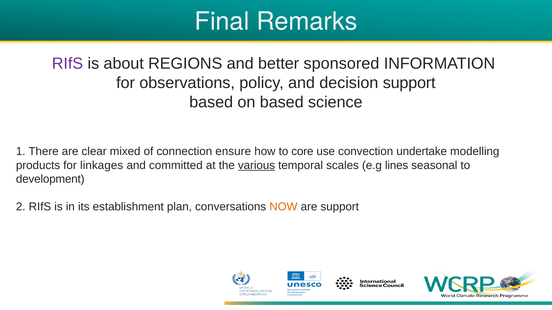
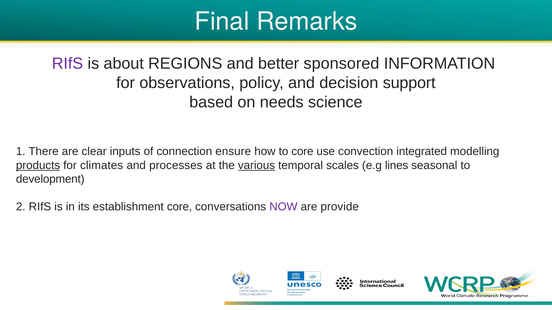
on based: based -> needs (282, 102)
mixed: mixed -> inputs (125, 152)
undertake: undertake -> integrated (422, 152)
products underline: none -> present (38, 166)
linkages: linkages -> climates (102, 166)
committed: committed -> processes (176, 166)
establishment plan: plan -> core (180, 207)
NOW colour: orange -> purple (283, 207)
are support: support -> provide (340, 207)
